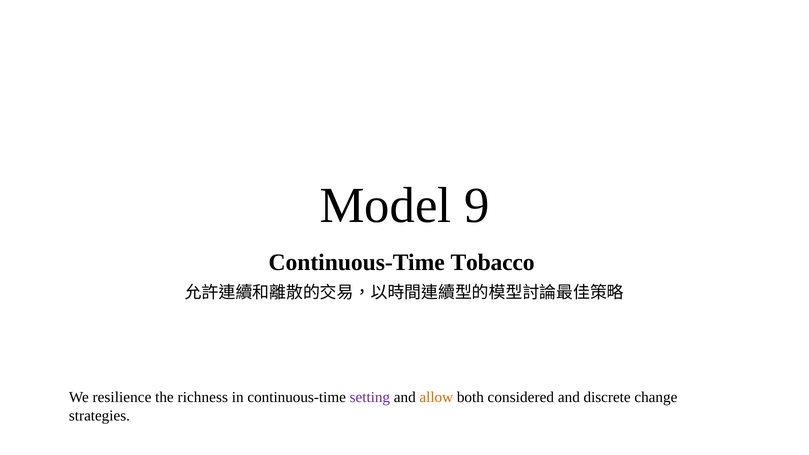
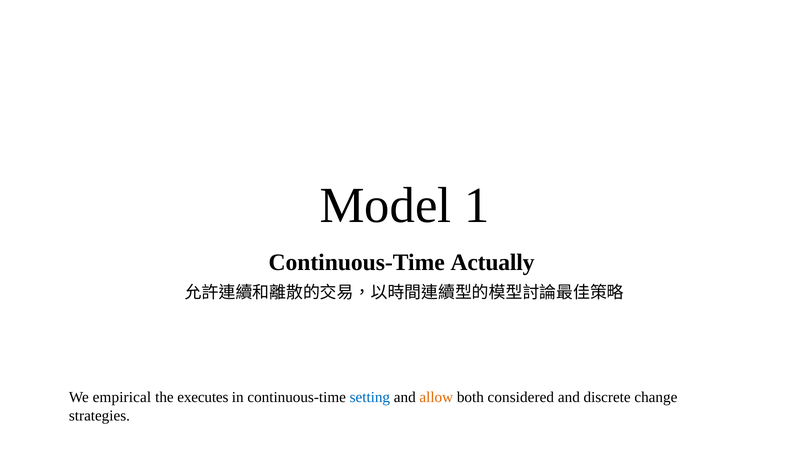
9: 9 -> 1 (477, 206)
Tobacco: Tobacco -> Actually (493, 262)
resilience: resilience -> empirical (122, 397)
richness: richness -> executes (203, 397)
setting colour: purple -> blue (370, 397)
